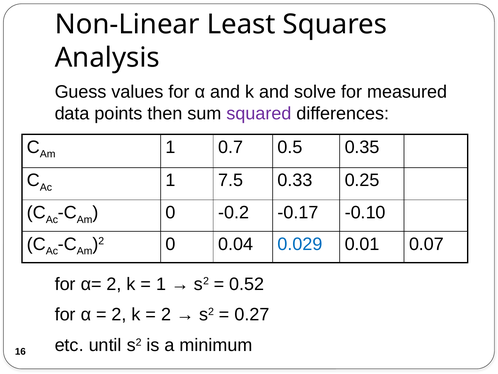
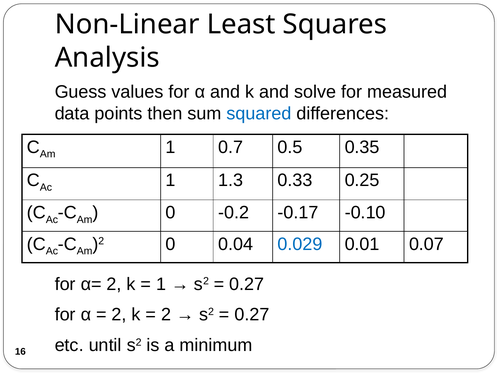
squared colour: purple -> blue (259, 113)
7.5: 7.5 -> 1.3 (231, 180)
0.52: 0.52 -> 0.27 (247, 284)
